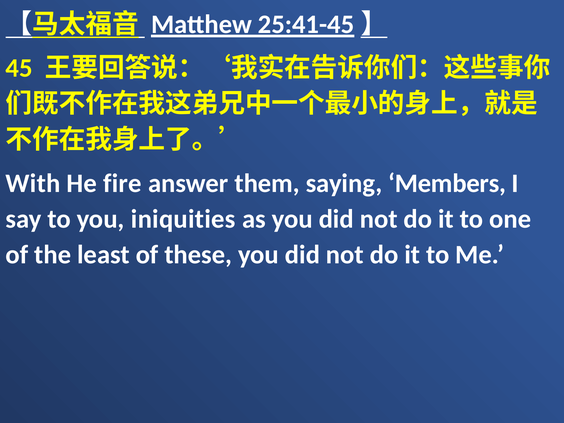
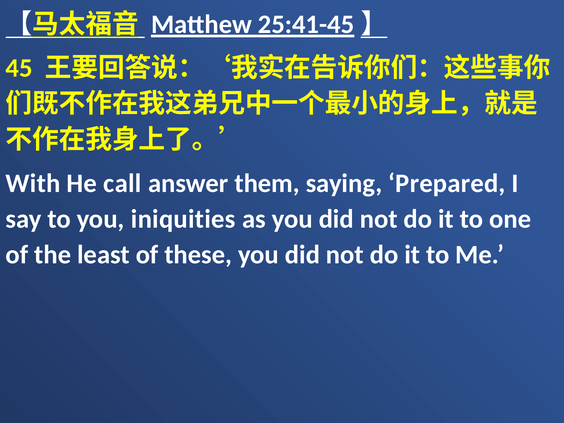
fire: fire -> call (122, 183)
Members: Members -> Prepared (447, 183)
